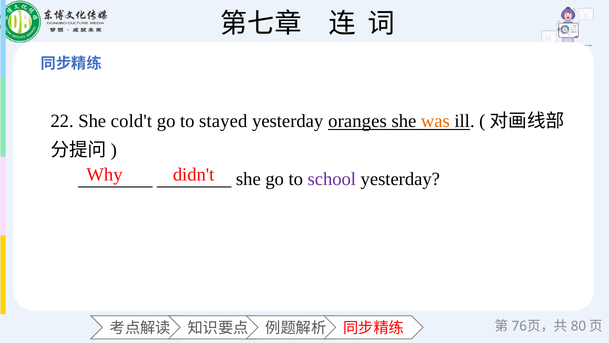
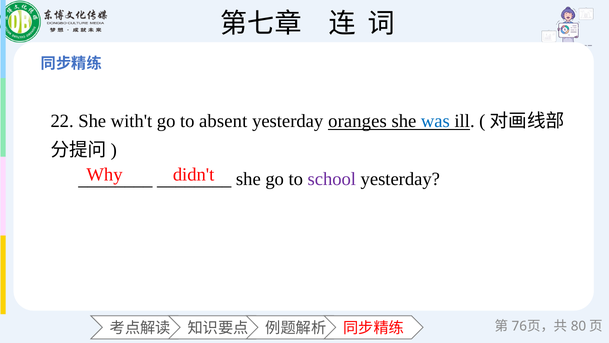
cold't: cold't -> with't (132, 121)
stayed: stayed -> absent (223, 121)
was colour: orange -> blue (435, 121)
